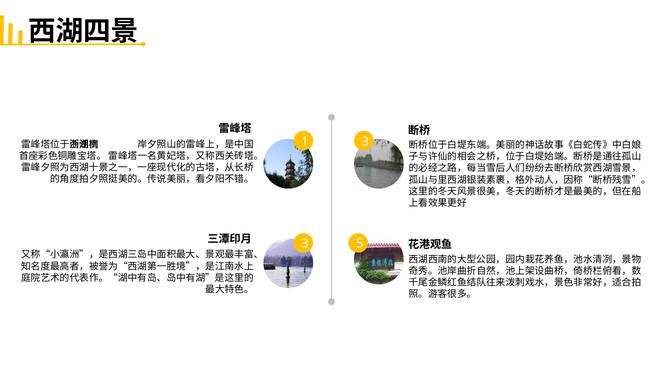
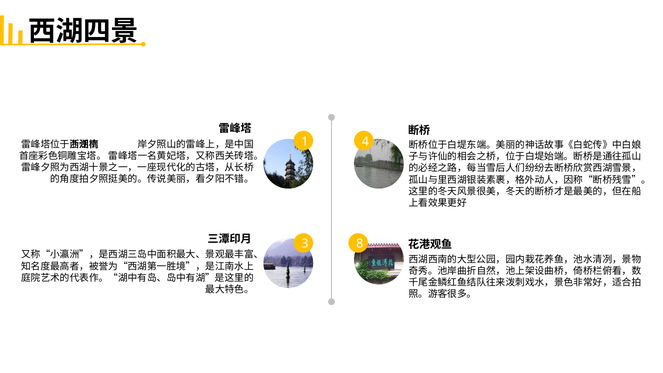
1 3: 3 -> 4 (365, 141)
5: 5 -> 8 (360, 244)
